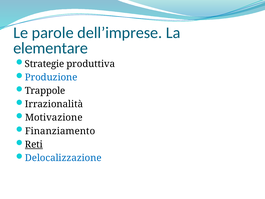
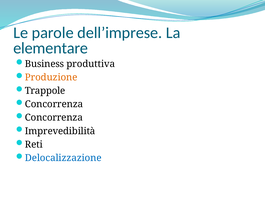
Strategie: Strategie -> Business (45, 64)
Produzione colour: blue -> orange (51, 77)
Irrazionalità: Irrazionalità -> Concorrenza (54, 104)
Motivazione: Motivazione -> Concorrenza (54, 117)
Finanziamento: Finanziamento -> Imprevedibilità (60, 131)
Reti underline: present -> none (34, 144)
